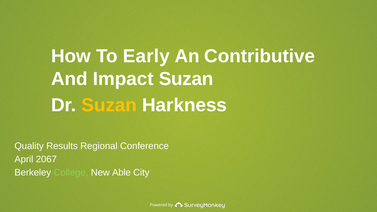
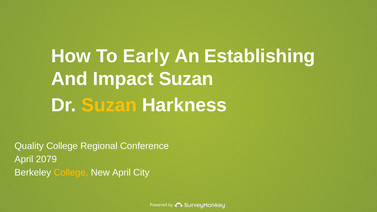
Contributive: Contributive -> Establishing (260, 56)
Quality Results: Results -> College (62, 146)
2067: 2067 -> 2079 (46, 159)
College colour: light green -> yellow (71, 173)
New Able: Able -> April (121, 173)
